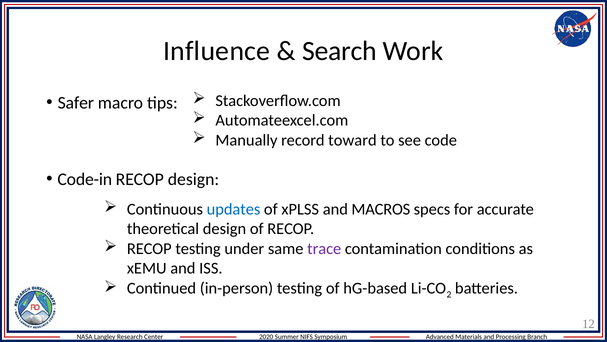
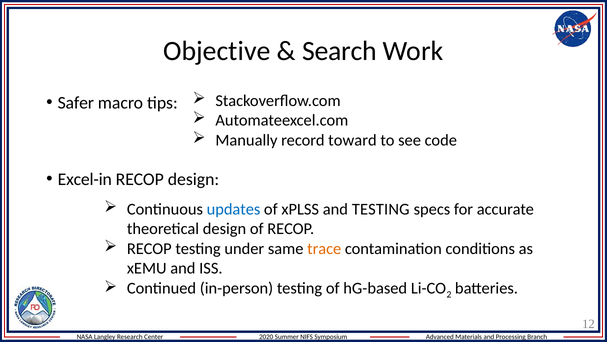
Influence: Influence -> Objective (217, 51)
Code-in: Code-in -> Excel-in (85, 179)
and MACROS: MACROS -> TESTING (381, 209)
trace colour: purple -> orange (324, 248)
